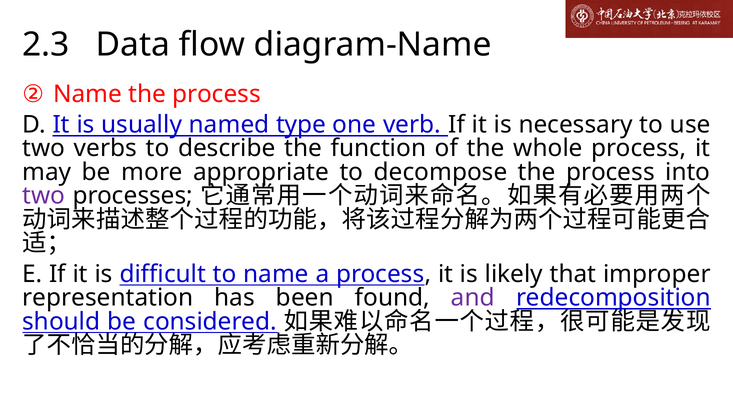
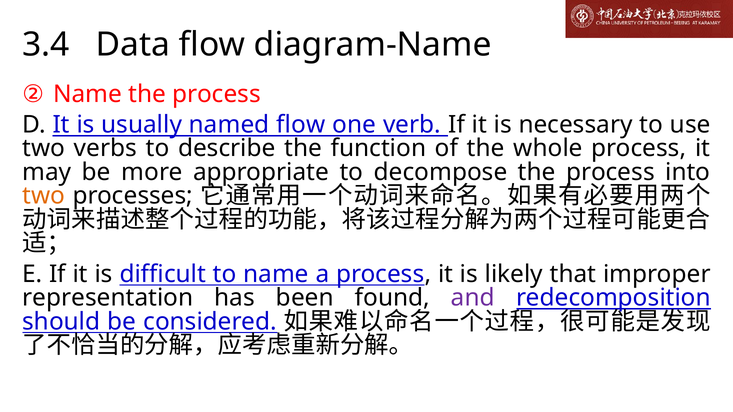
2.3: 2.3 -> 3.4 (46, 45)
named type: type -> flow (301, 125)
two colour: purple -> orange (44, 196)
